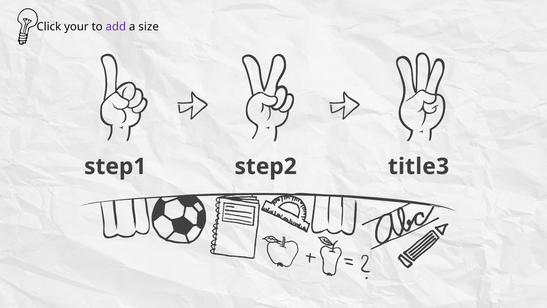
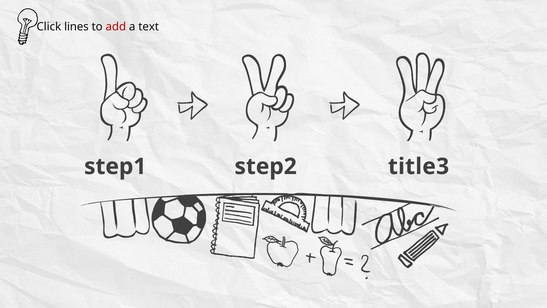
your: your -> lines (76, 27)
add colour: purple -> red (116, 27)
size: size -> text (149, 27)
